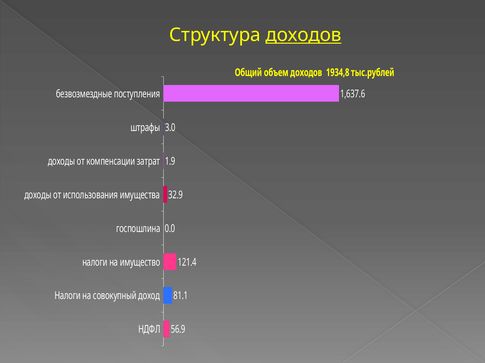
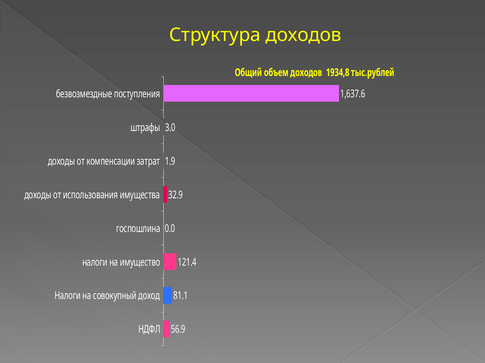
доходов underline: present -> none (304, 35)
